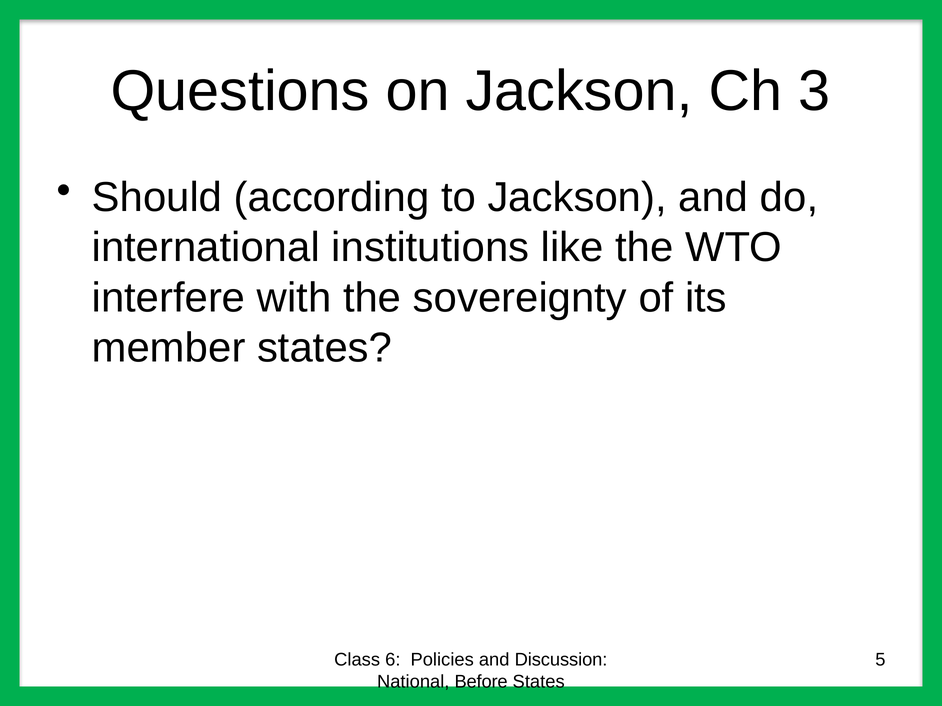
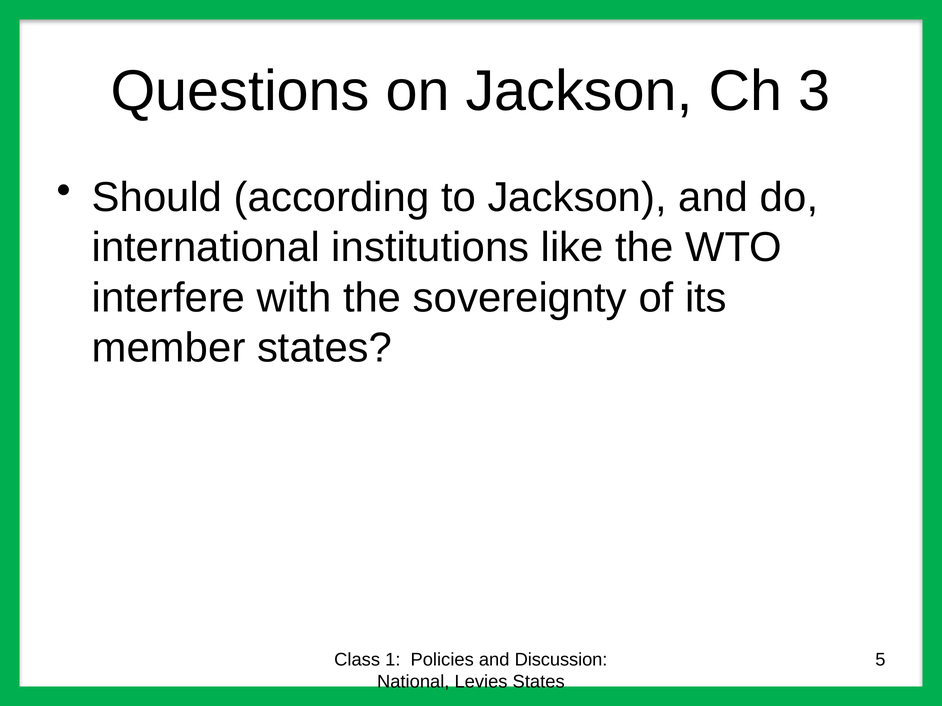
6: 6 -> 1 (393, 660)
Before: Before -> Levies (481, 682)
